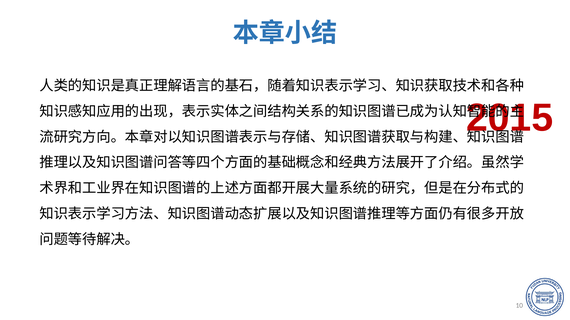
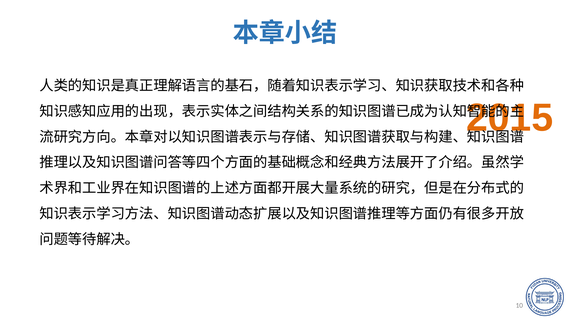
2015 colour: red -> orange (510, 118)
